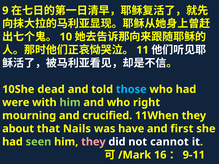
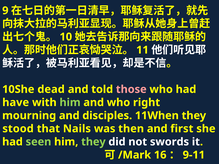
those colour: light blue -> pink (131, 89)
were: were -> have (16, 103)
crucified: crucified -> disciples (107, 116)
about: about -> stood (18, 129)
have: have -> then (131, 129)
they colour: pink -> light green (93, 142)
cannot: cannot -> swords (169, 142)
